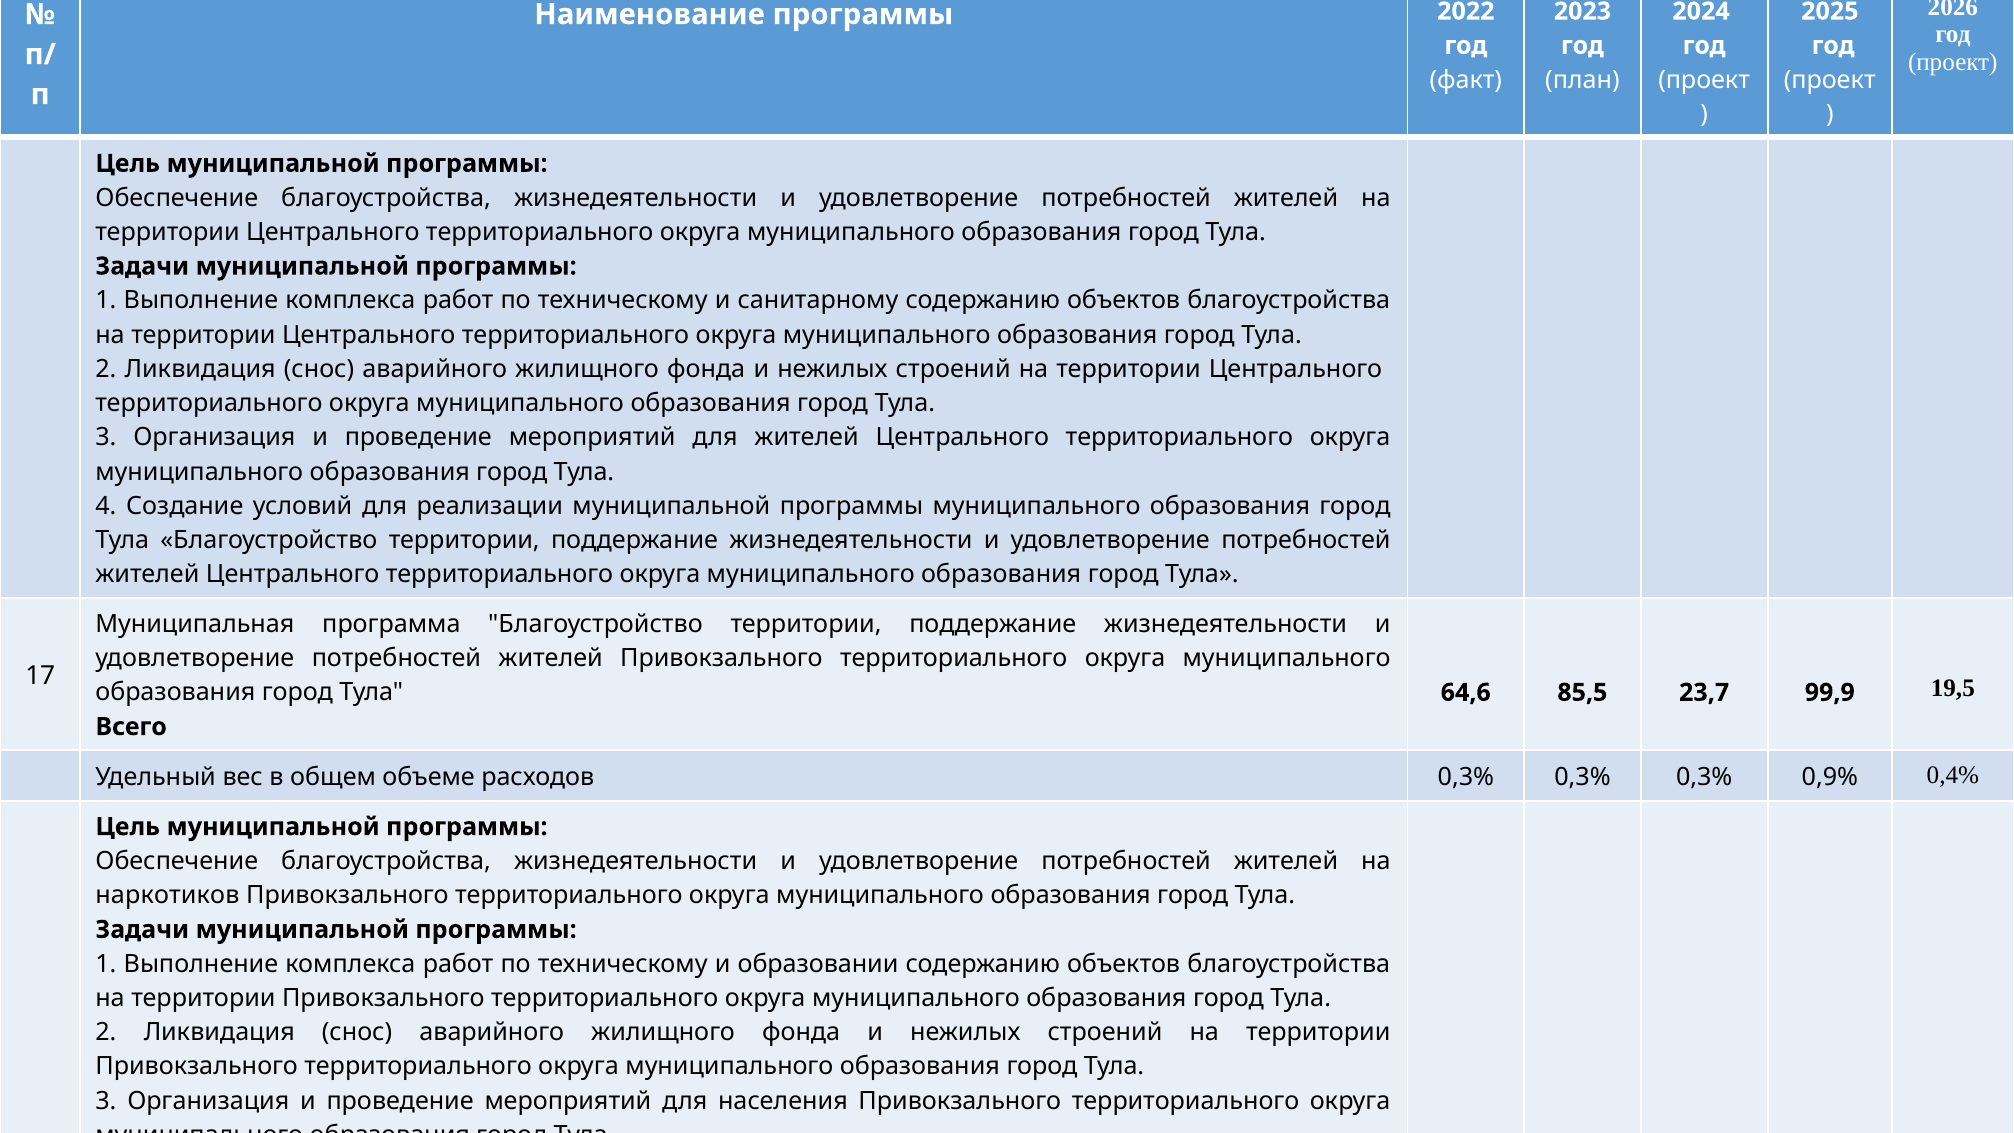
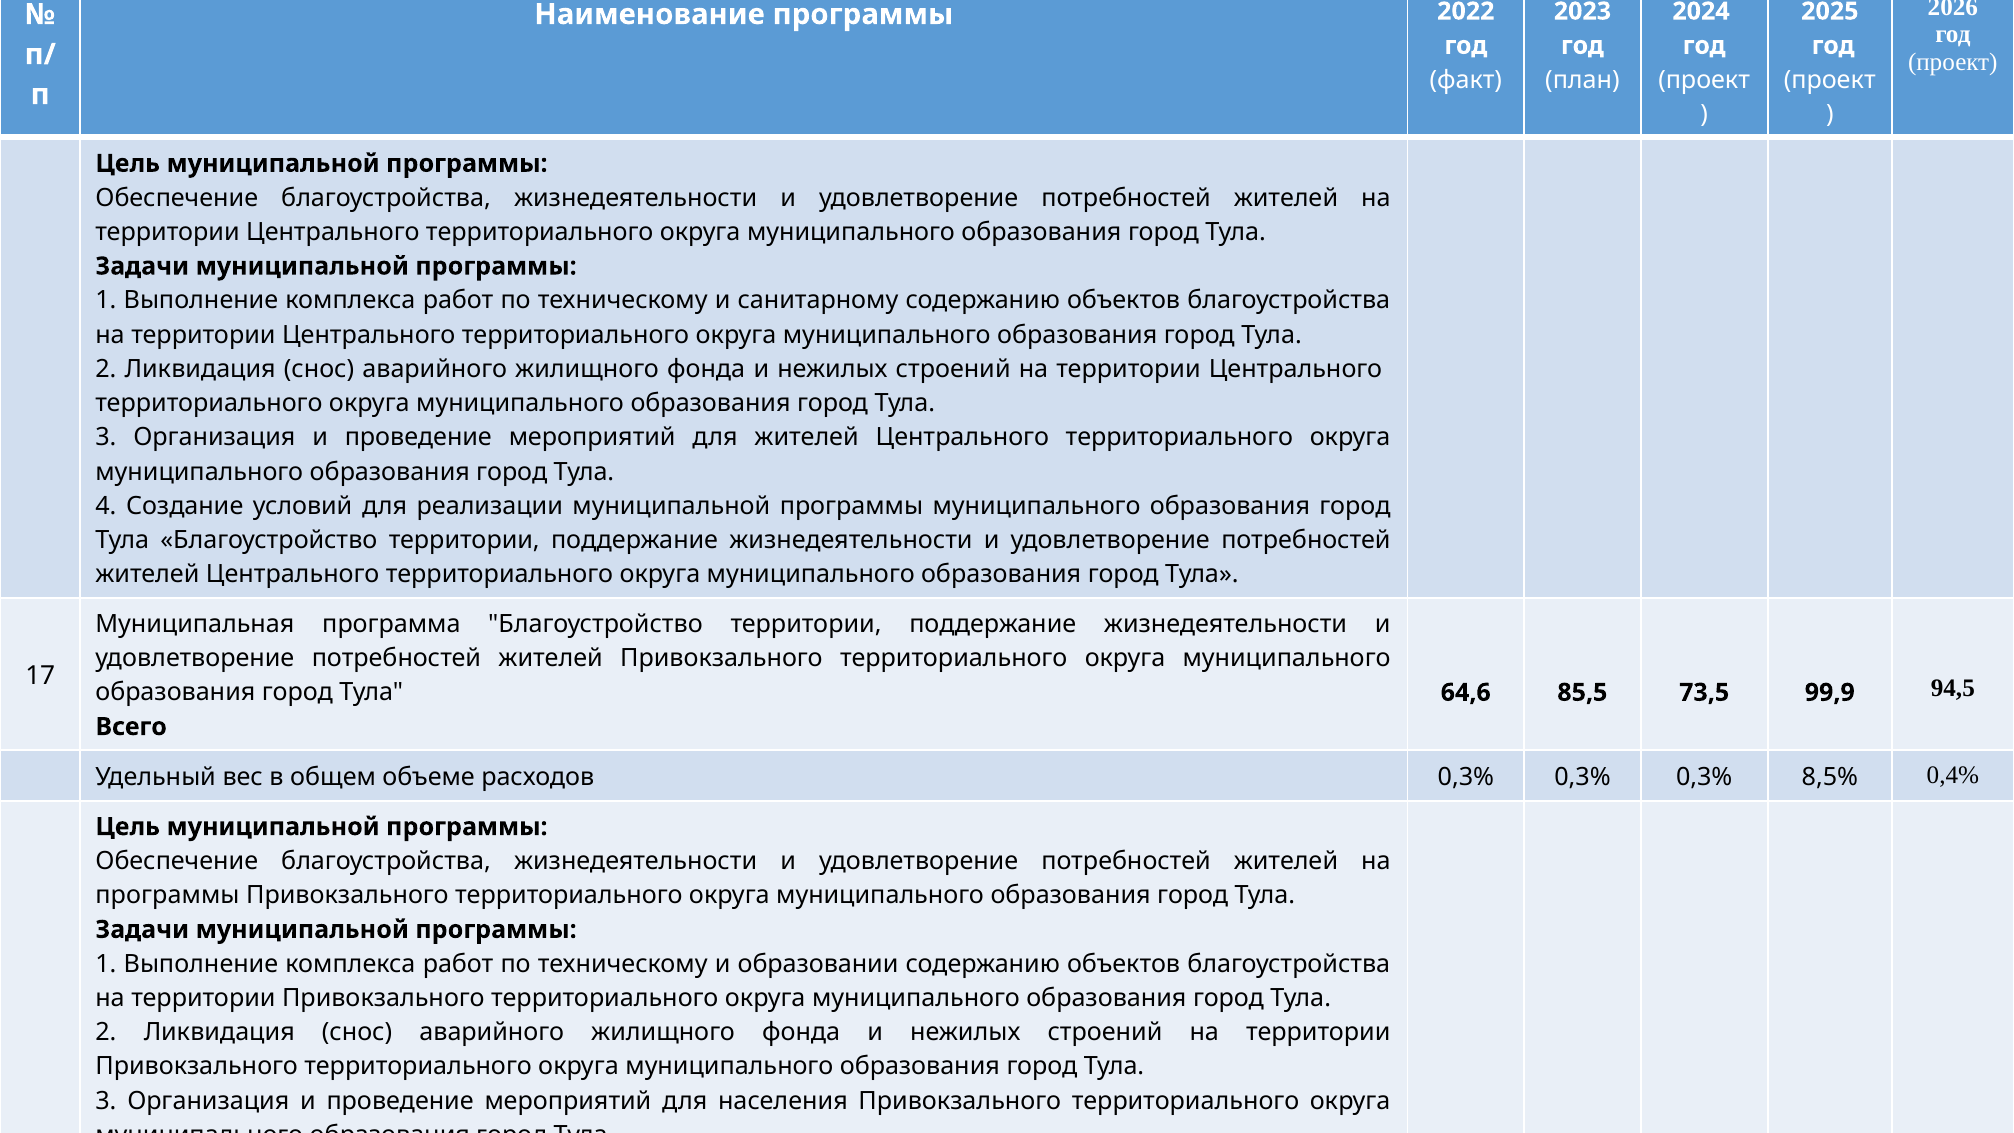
23,7: 23,7 -> 73,5 (1704, 692)
19,5: 19,5 -> 94,5 (1953, 688)
0,9%: 0,9% -> 8,5% (1830, 777)
наркотиков: наркотиков -> программы (167, 895)
